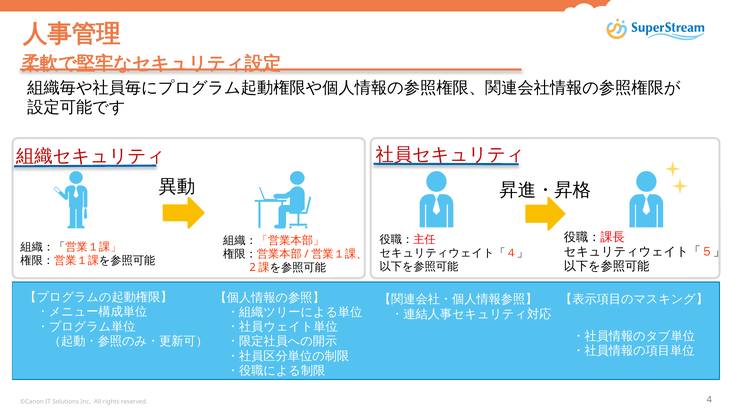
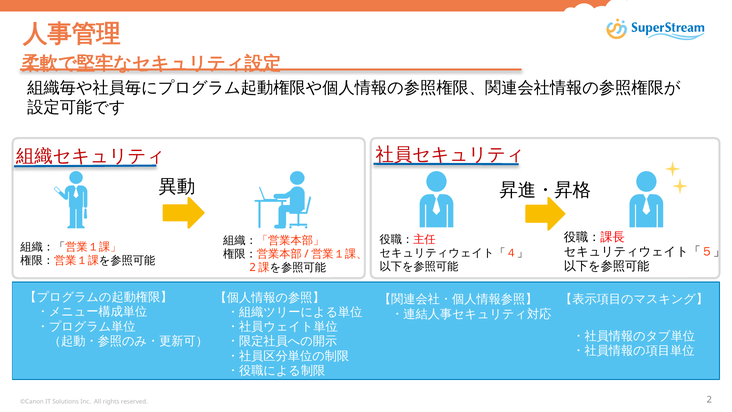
4: 4 -> 2 (709, 399)
